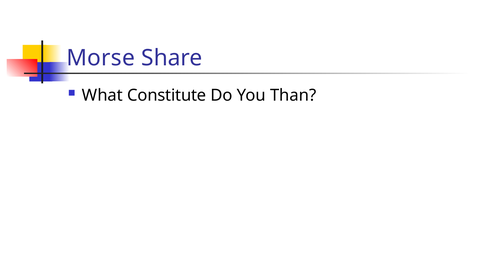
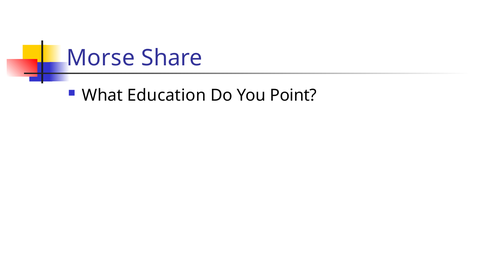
Constitute: Constitute -> Education (167, 95)
Than: Than -> Point (293, 95)
